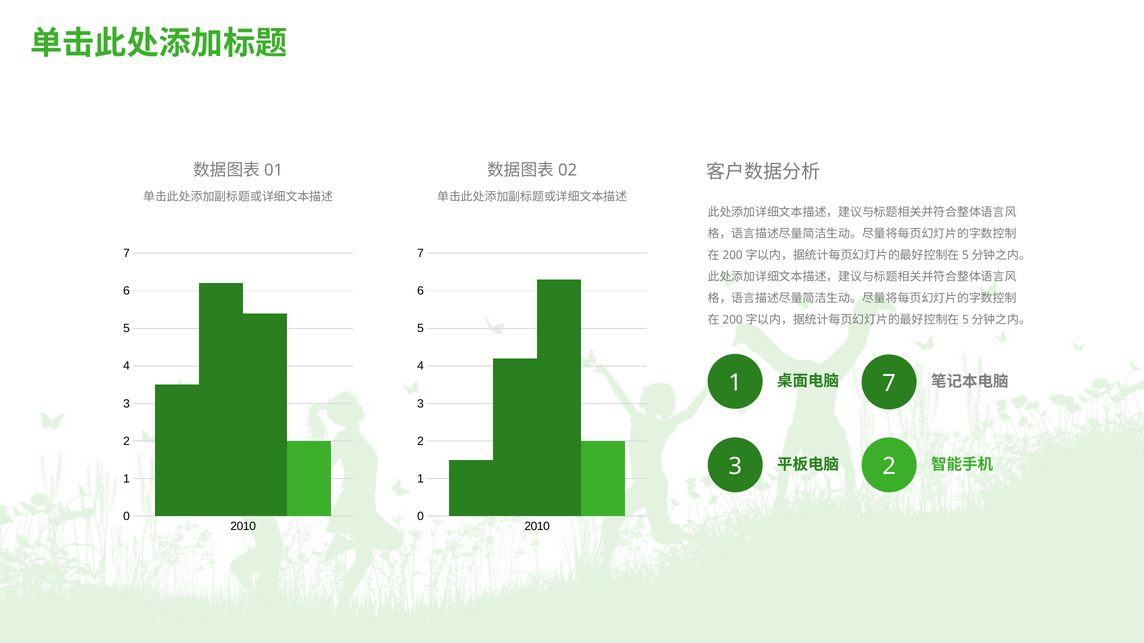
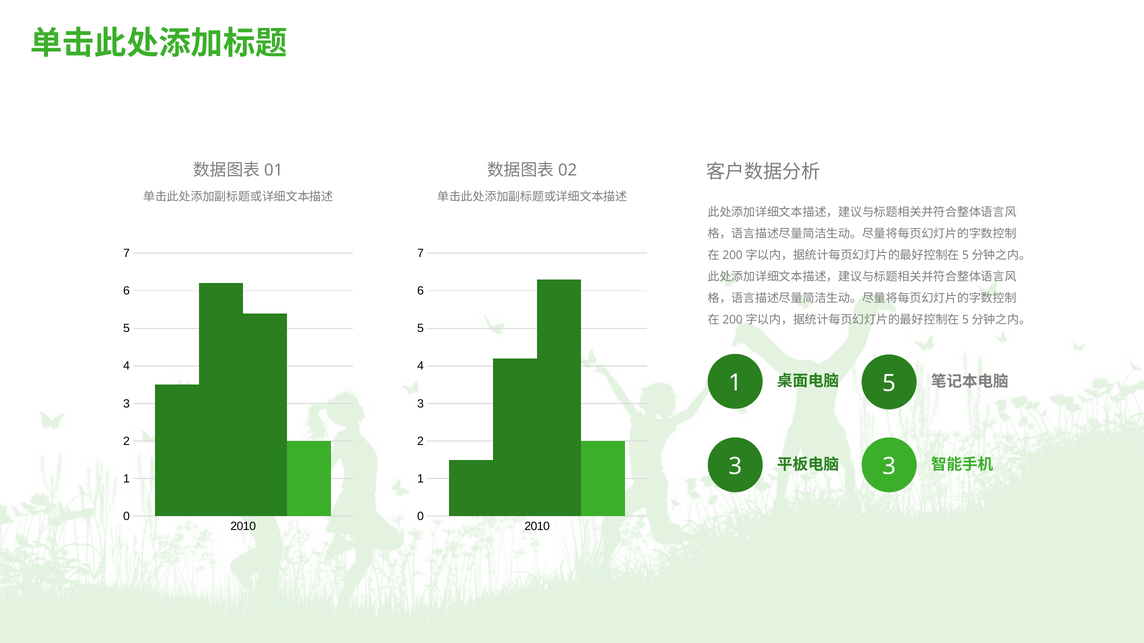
7: 7 -> 5 (889, 384)
2: 2 -> 3 (889, 467)
